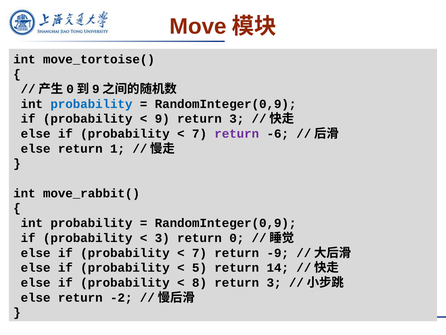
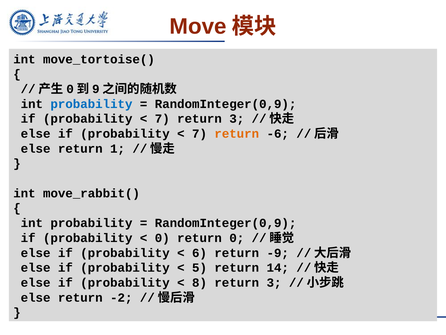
9: 9 -> 7 (162, 119)
return colour: purple -> orange (237, 134)
3: 3 -> 0 (162, 238)
7: 7 -> 6 (199, 253)
